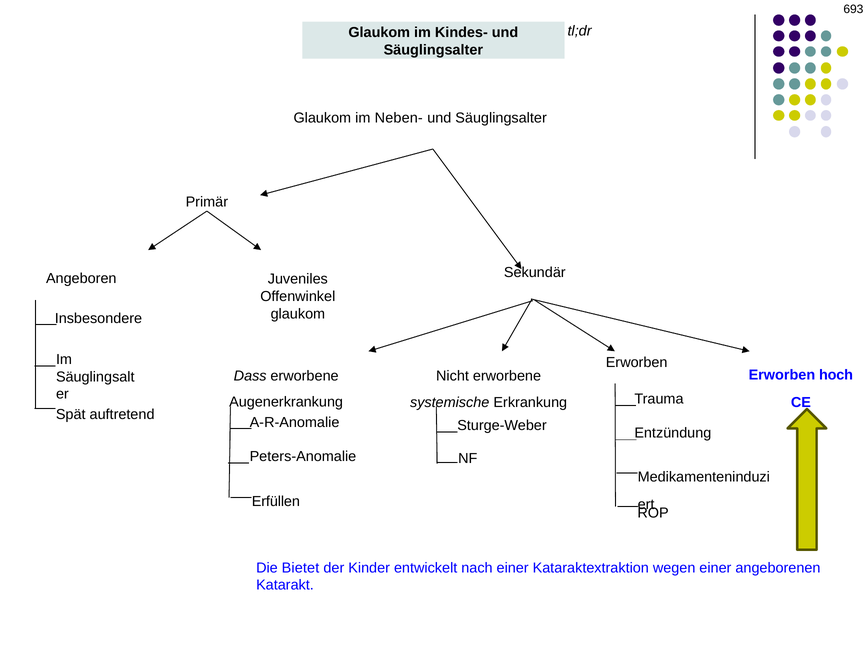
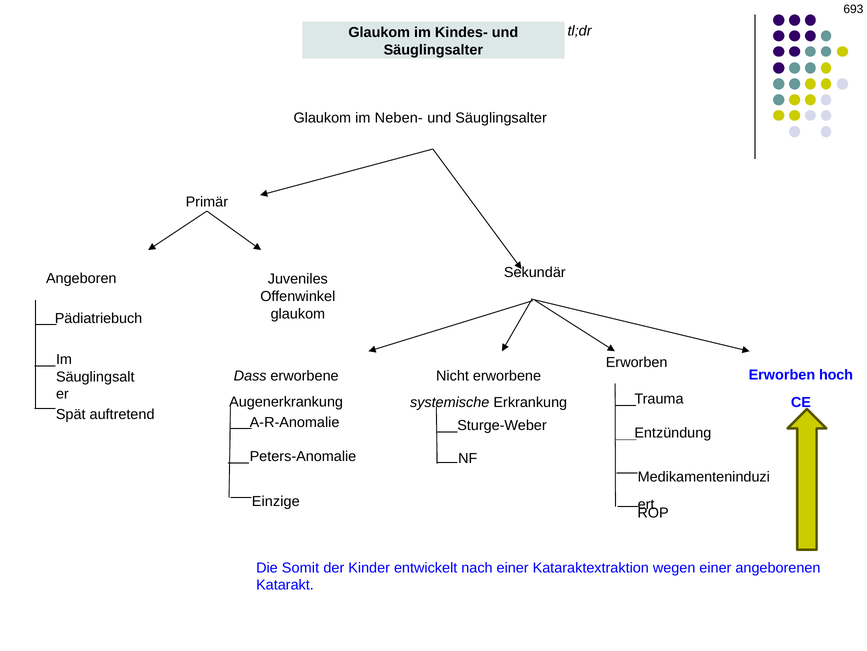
Insbesondere: Insbesondere -> Pädiatriebuch (98, 318)
Erfüllen: Erfüllen -> Einzige (276, 501)
Bietet: Bietet -> Somit (300, 567)
